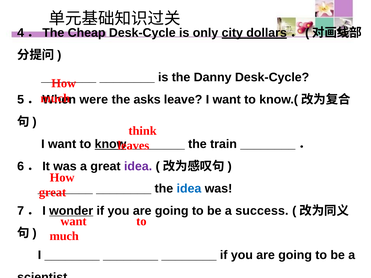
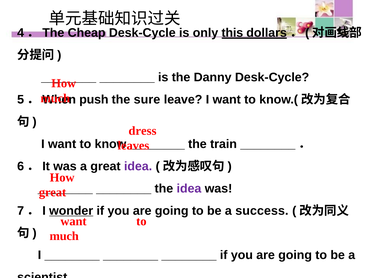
city: city -> this (232, 33)
were: were -> push (94, 100)
asks: asks -> sure (147, 100)
think: think -> dress (142, 131)
know underline: present -> none (110, 144)
idea colour: blue -> purple (189, 189)
